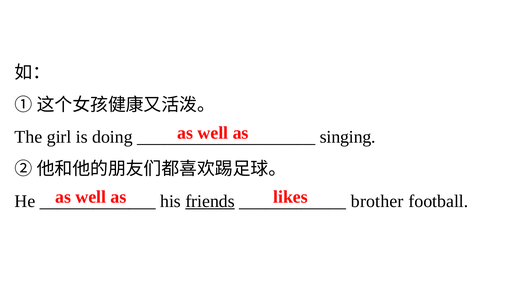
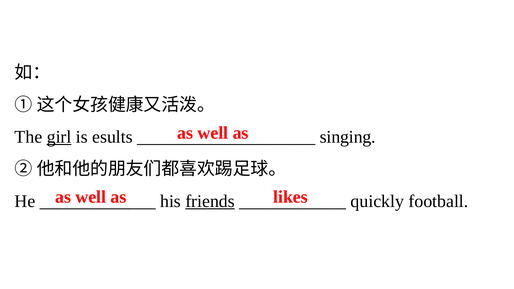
girl underline: none -> present (59, 137)
doing: doing -> esults (112, 137)
brother: brother -> quickly (377, 201)
